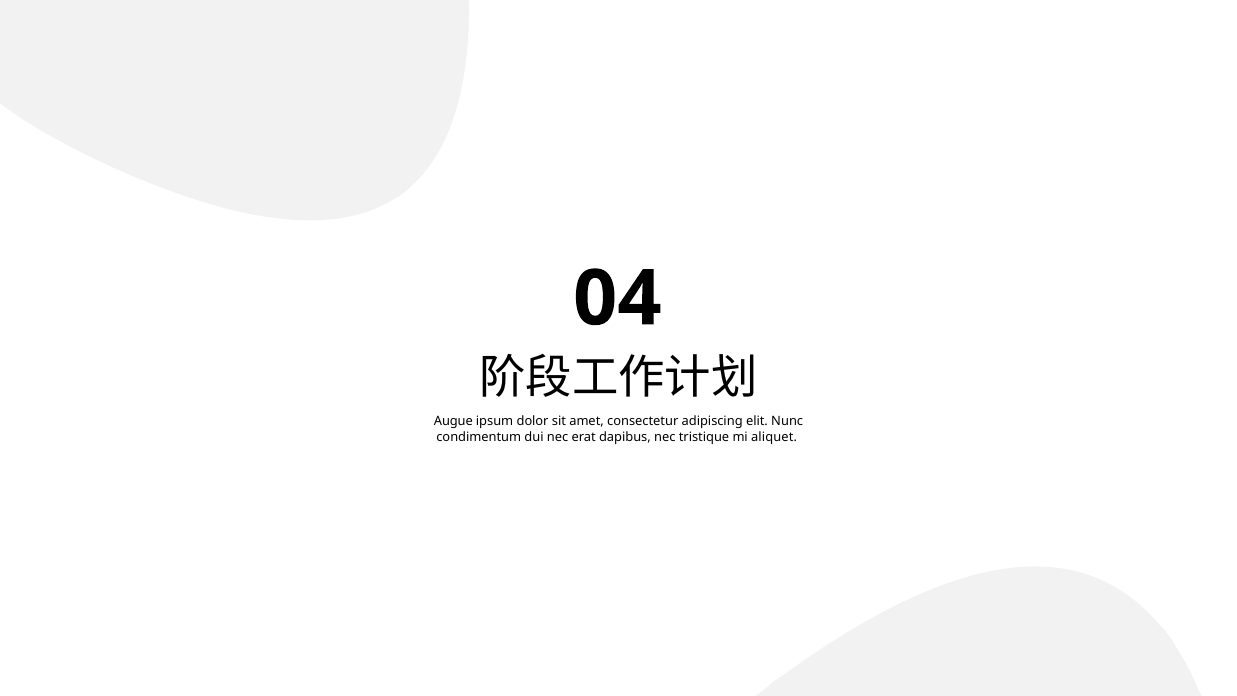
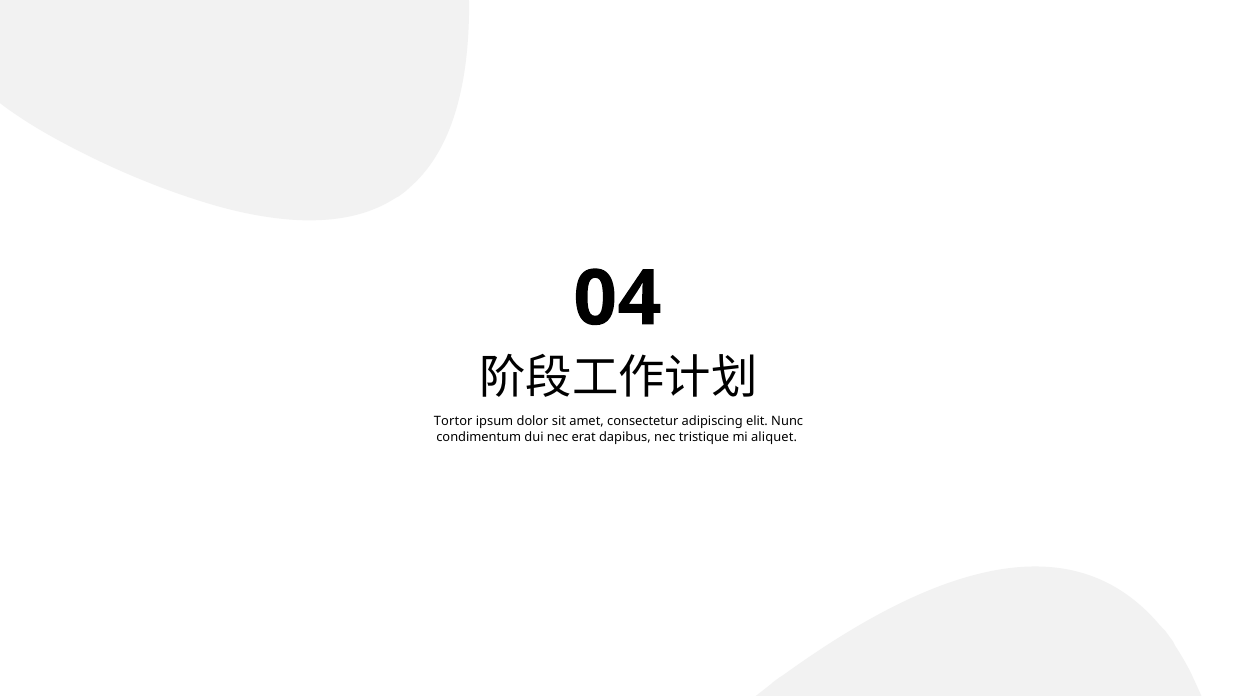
Augue: Augue -> Tortor (453, 421)
